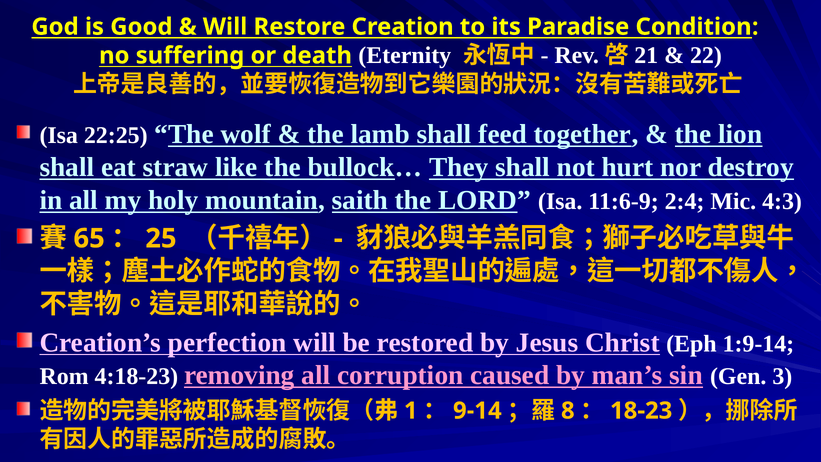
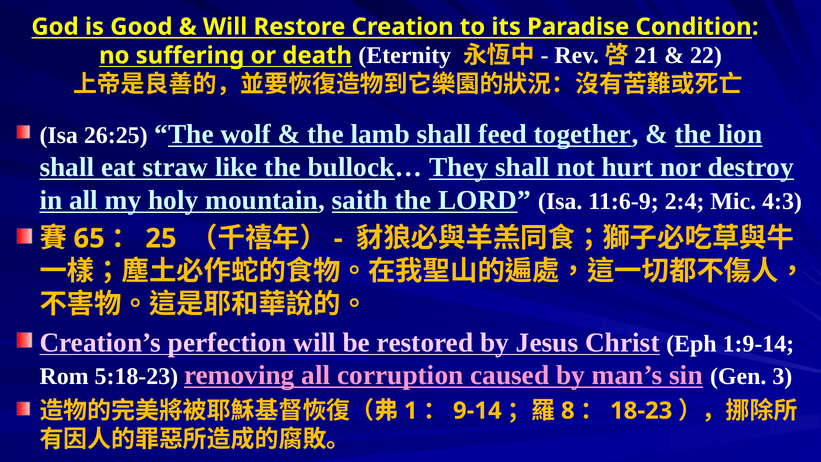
22:25: 22:25 -> 26:25 (116, 135)
4:18-23: 4:18-23 -> 5:18-23 (136, 376)
